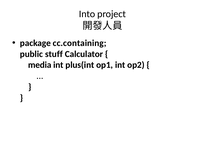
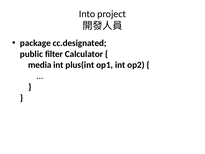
cc.containing: cc.containing -> cc.designated (80, 43)
stuff: stuff -> filter (54, 54)
